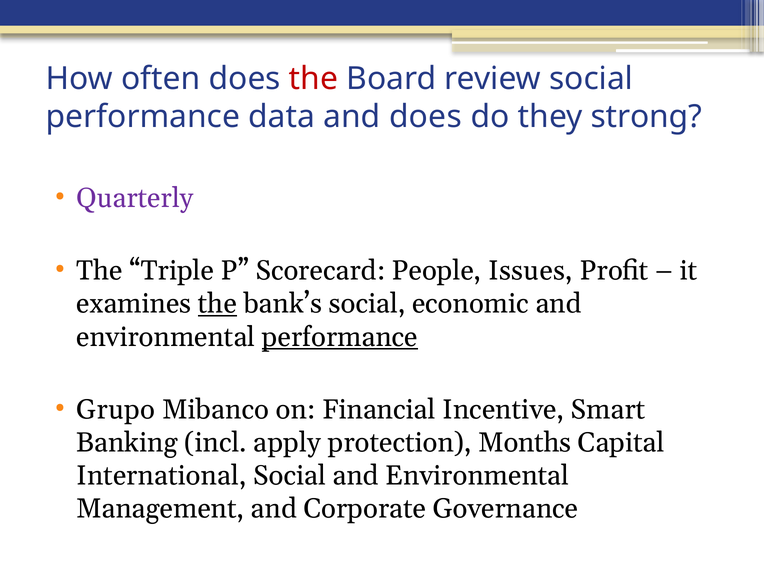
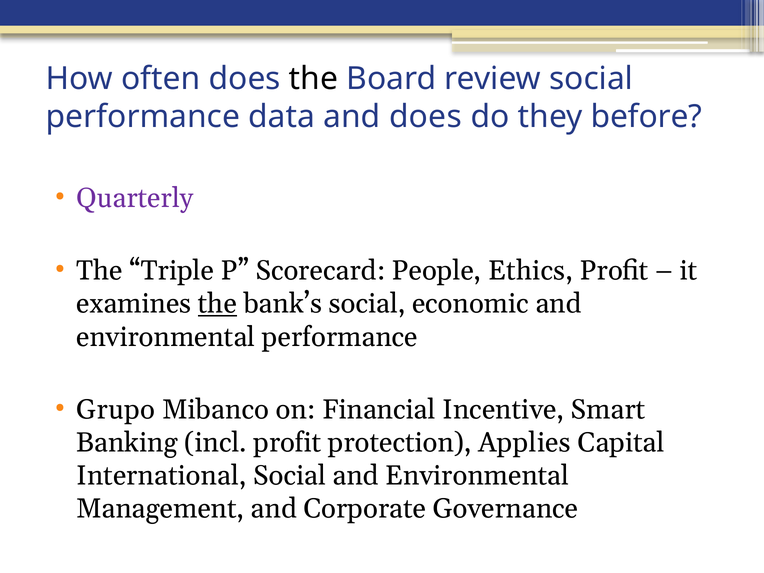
the colour: red -> black (313, 79)
strong: strong -> before (646, 117)
Issues: Issues -> Ethics (530, 271)
performance underline: present -> none (340, 337)
incl apply: apply -> profit (287, 443)
Months: Months -> Applies (525, 443)
